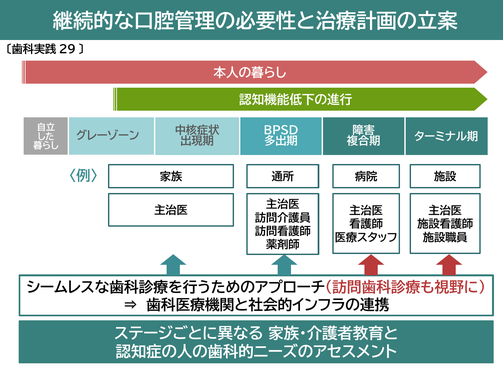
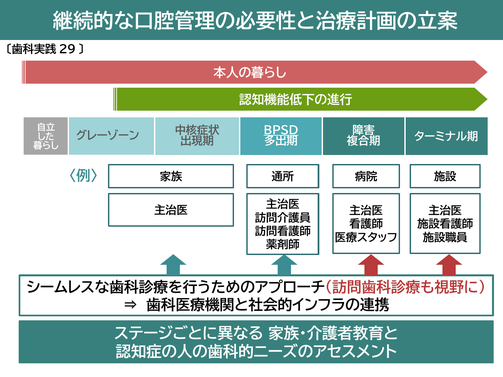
BPSD underline: none -> present (281, 131)
